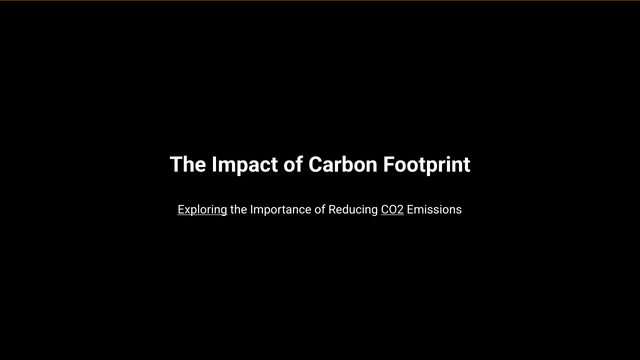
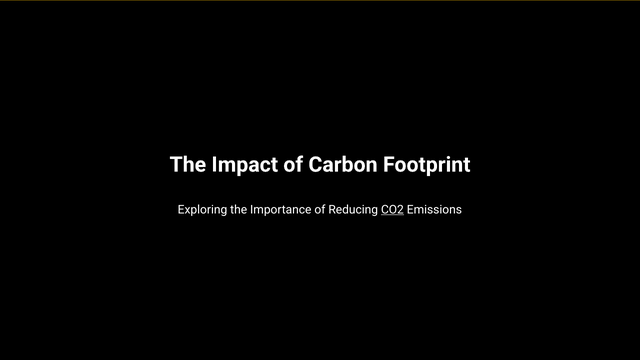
Exploring underline: present -> none (202, 210)
